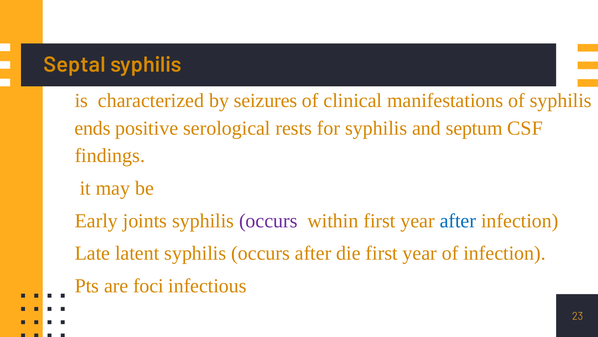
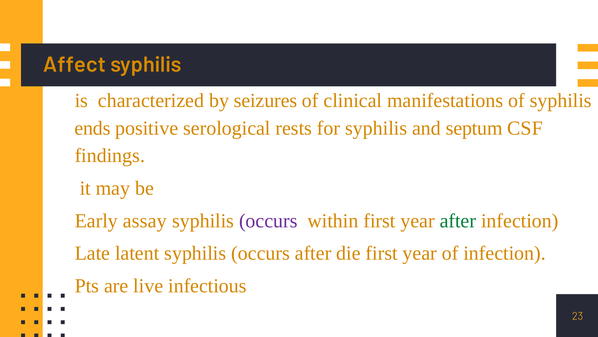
Septal: Septal -> Affect (75, 65)
joints: joints -> assay (145, 220)
after colour: blue -> green (458, 220)
foci: foci -> live (148, 285)
